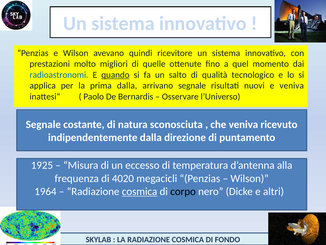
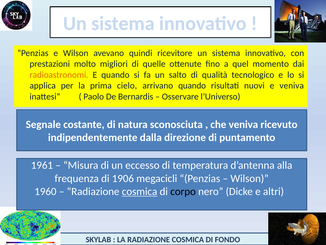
radioastronomi colour: blue -> orange (59, 75)
quando underline: present -> none (115, 75)
prima dalla: dalla -> cielo (127, 86)
arrivano segnale: segnale -> quando (192, 86)
1925: 1925 -> 1961 (42, 165)
4020: 4020 -> 1906 (123, 178)
1964: 1964 -> 1960 (45, 191)
